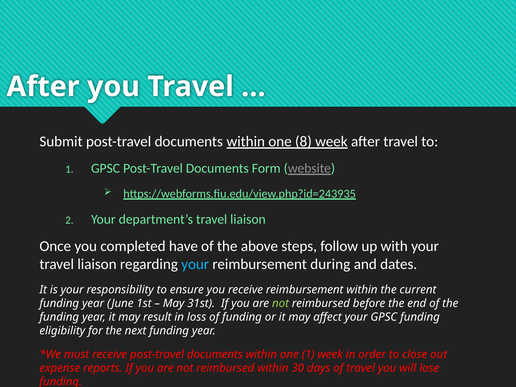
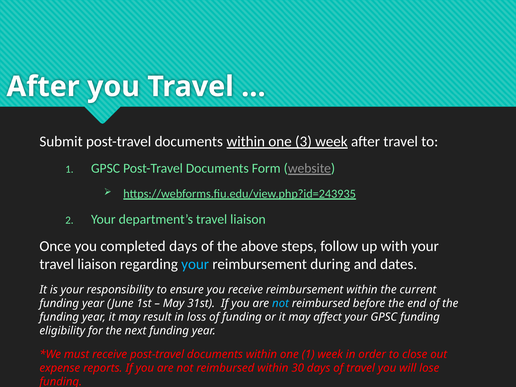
8: 8 -> 3 (303, 142)
completed have: have -> days (183, 246)
not colour: light green -> light blue (280, 303)
